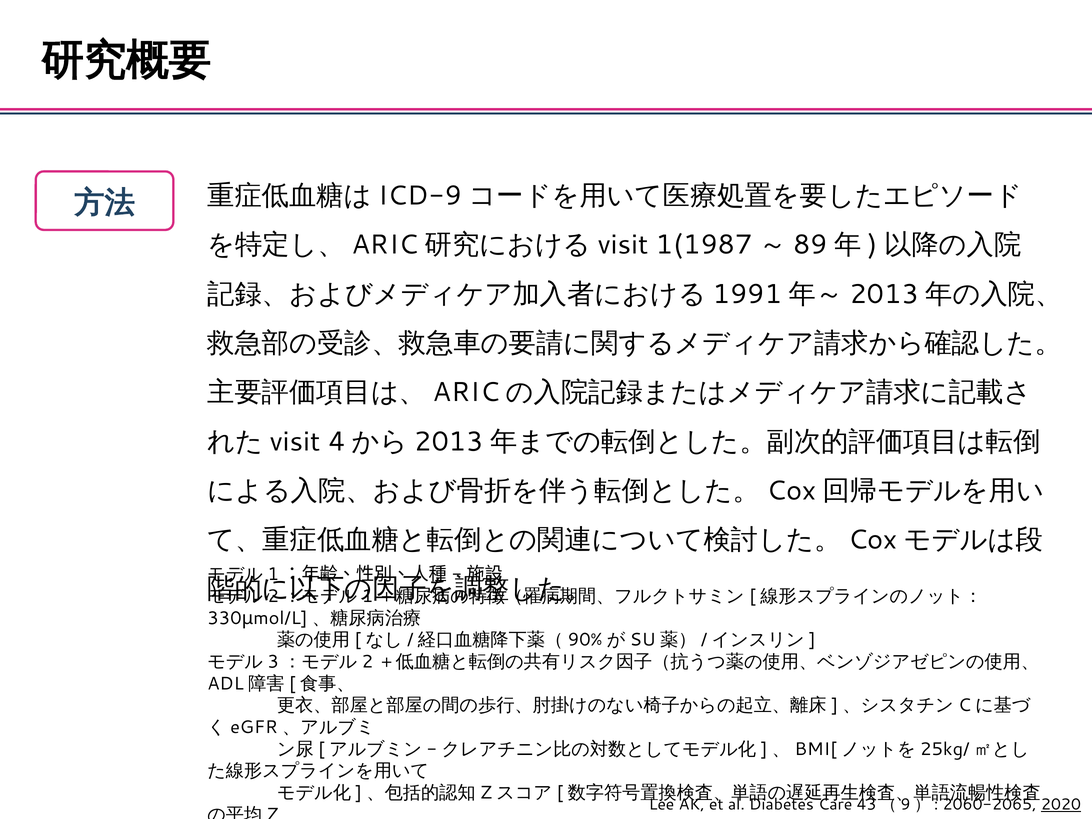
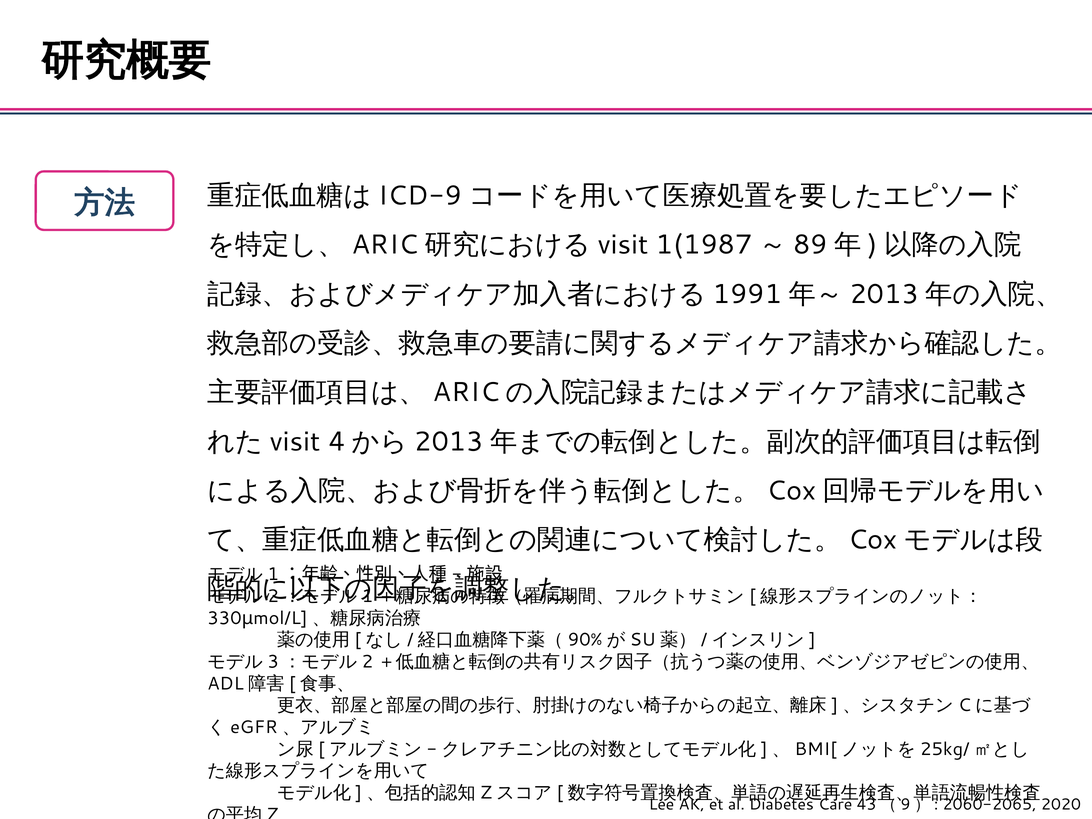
2020 underline: present -> none (1061, 805)
